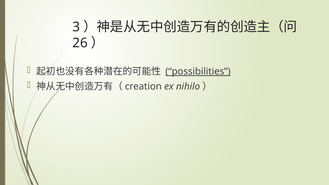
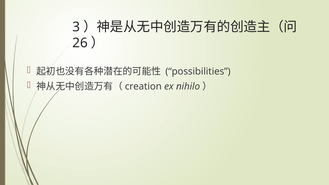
possibilities underline: present -> none (198, 72)
